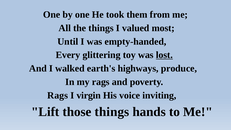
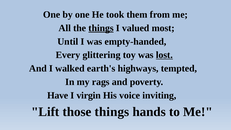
things underline: none -> present (101, 28)
produce: produce -> tempted (179, 68)
Rags: Rags -> Have (58, 95)
